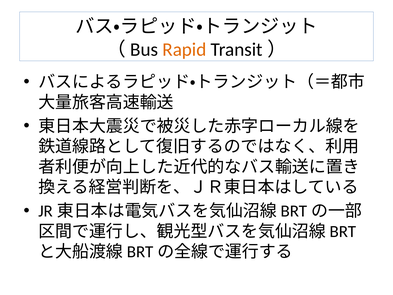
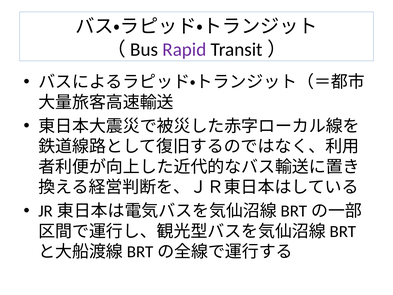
Rapid colour: orange -> purple (184, 49)
